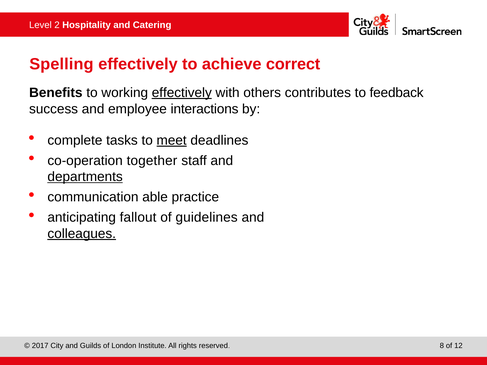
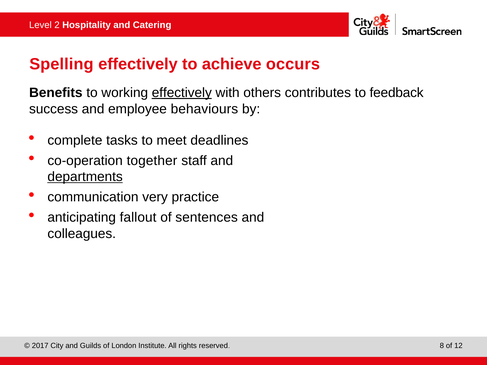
correct: correct -> occurs (293, 64)
interactions: interactions -> behaviours (204, 109)
meet underline: present -> none (172, 140)
able: able -> very (155, 197)
guidelines: guidelines -> sentences (207, 218)
colleagues underline: present -> none (82, 234)
